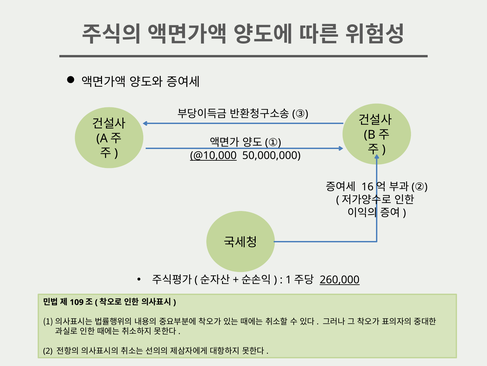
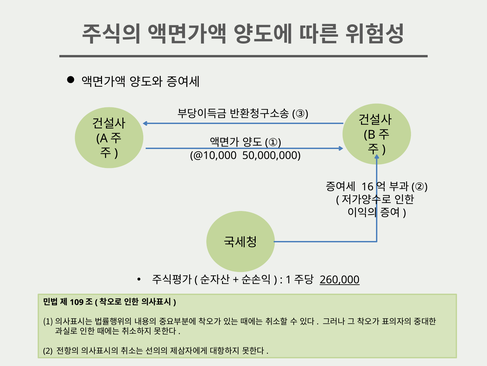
@10,000 underline: present -> none (213, 155)
